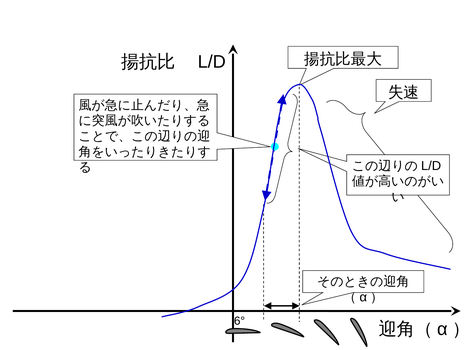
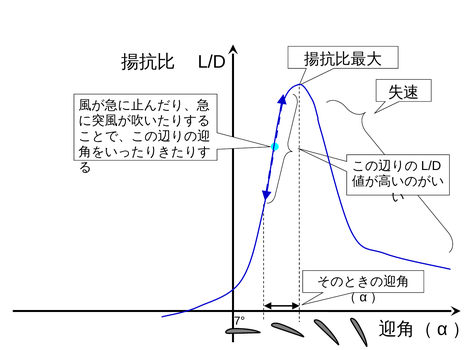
6°: 6° -> 7° (240, 321)
